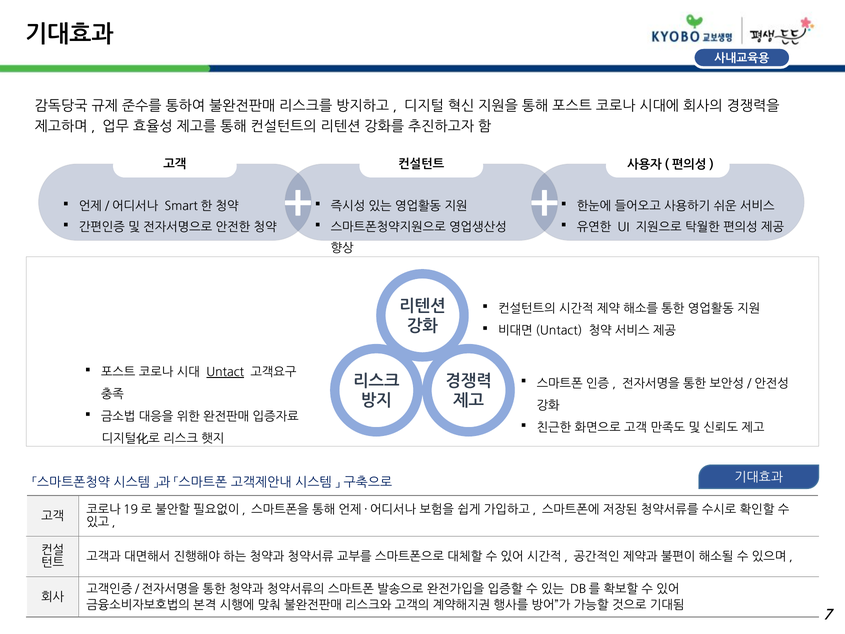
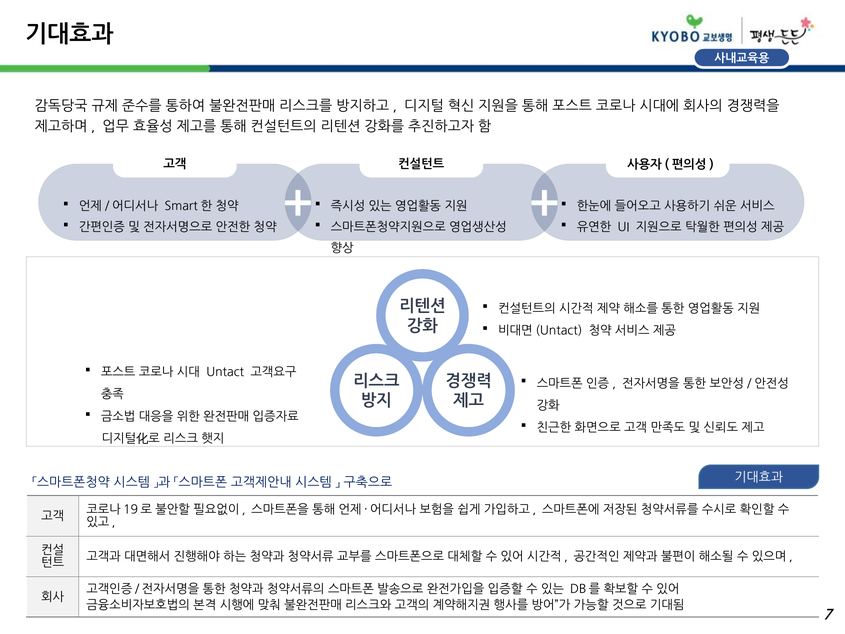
Untact underline: present -> none (225, 372)
